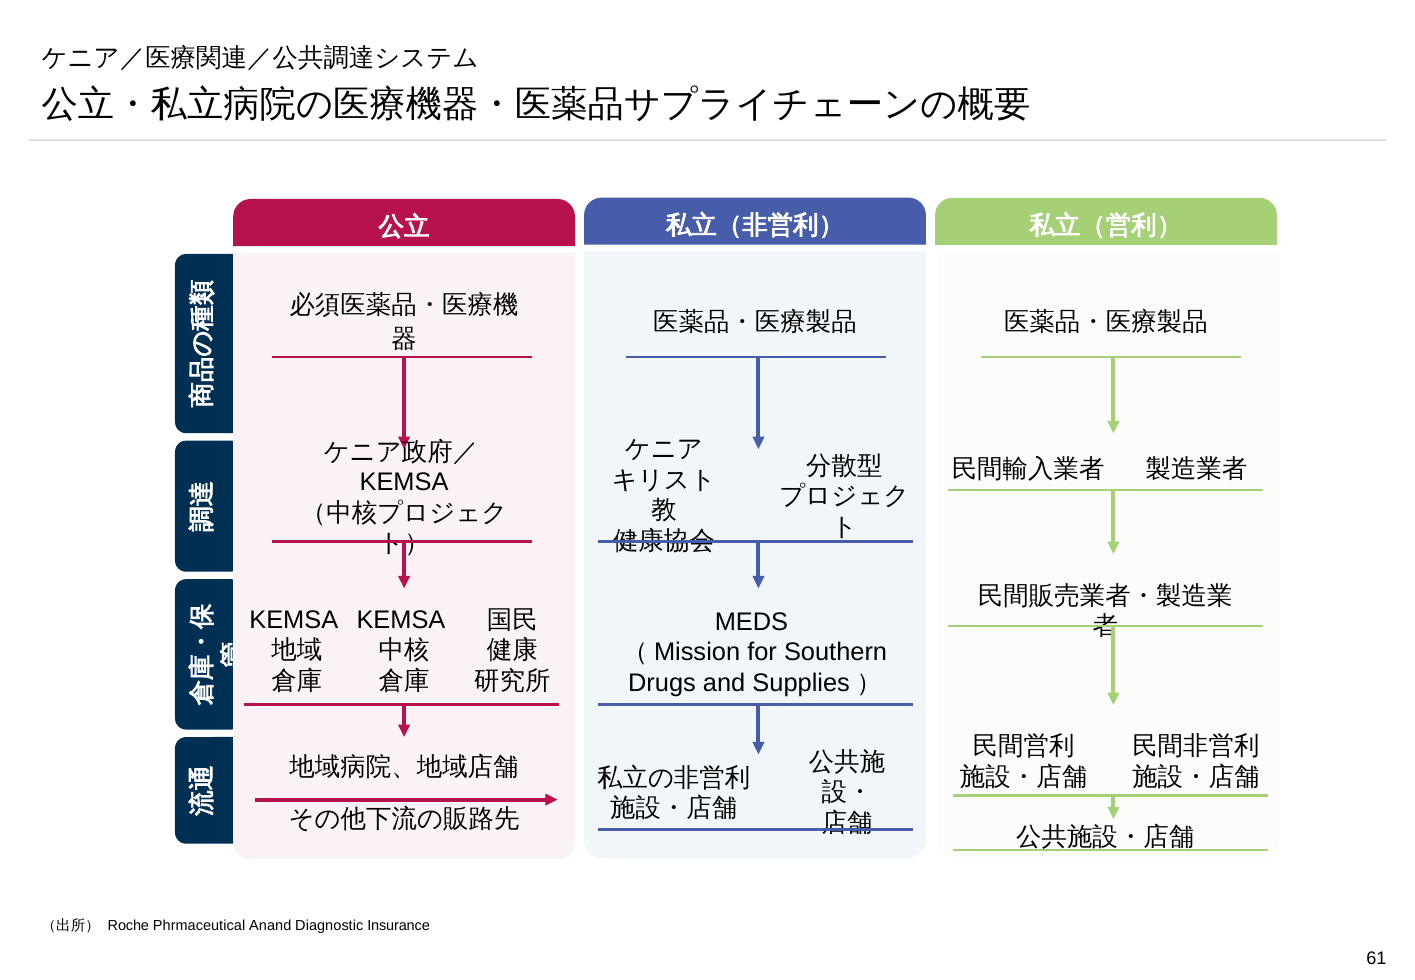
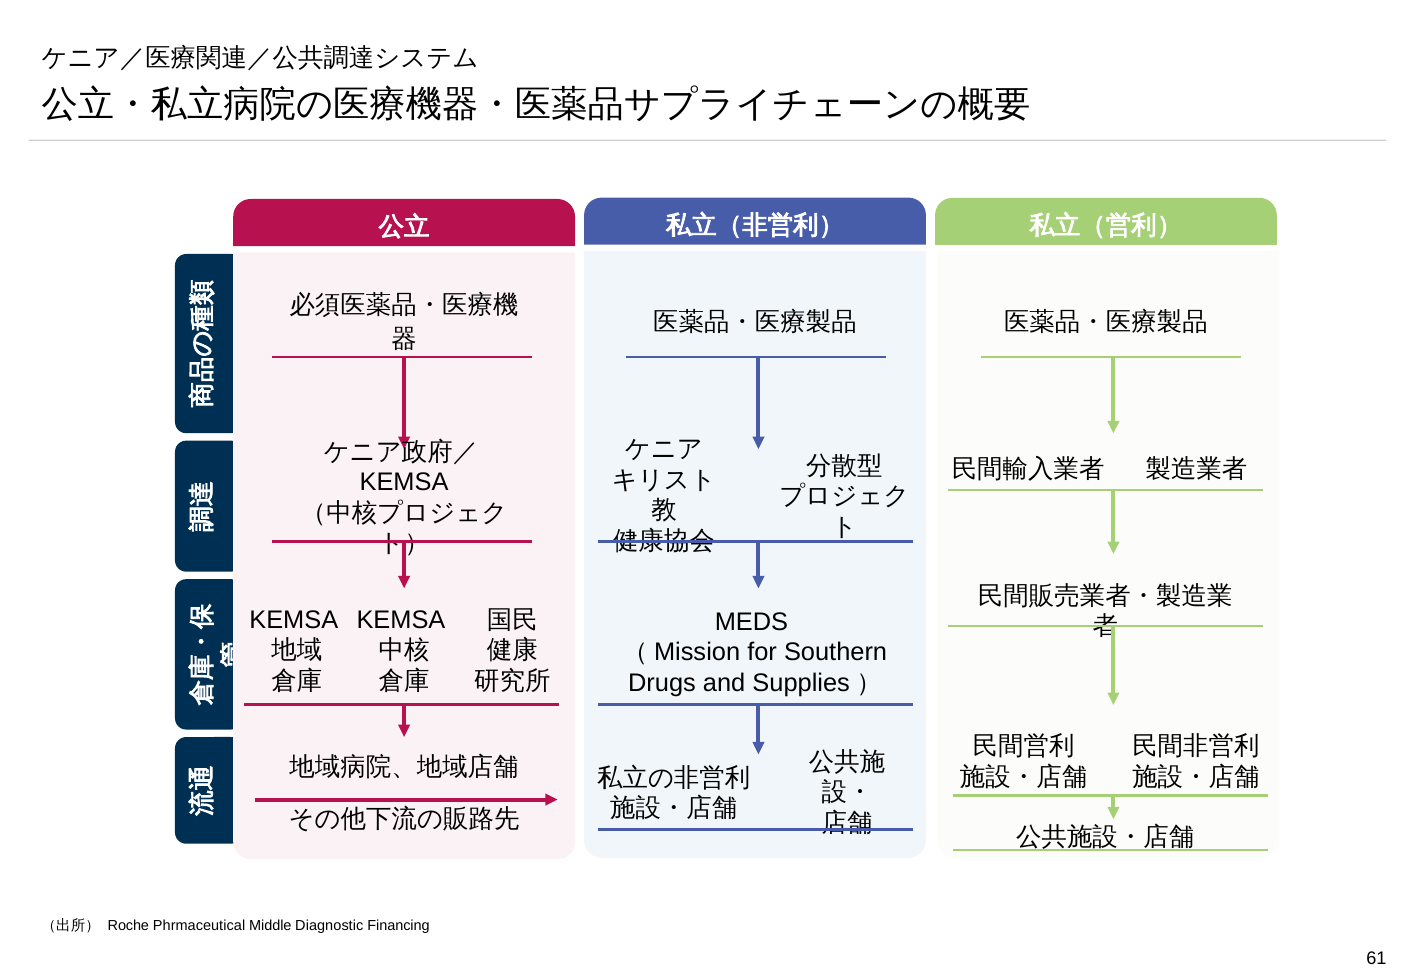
Anand: Anand -> Middle (270, 926)
Insurance: Insurance -> Financing (399, 926)
